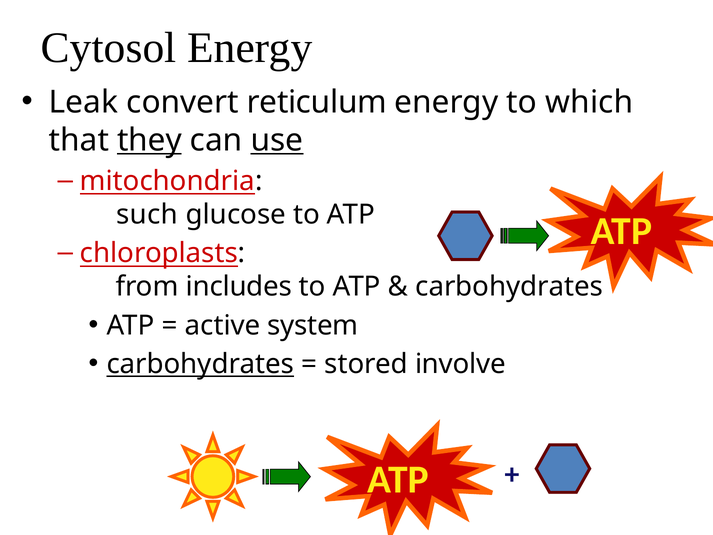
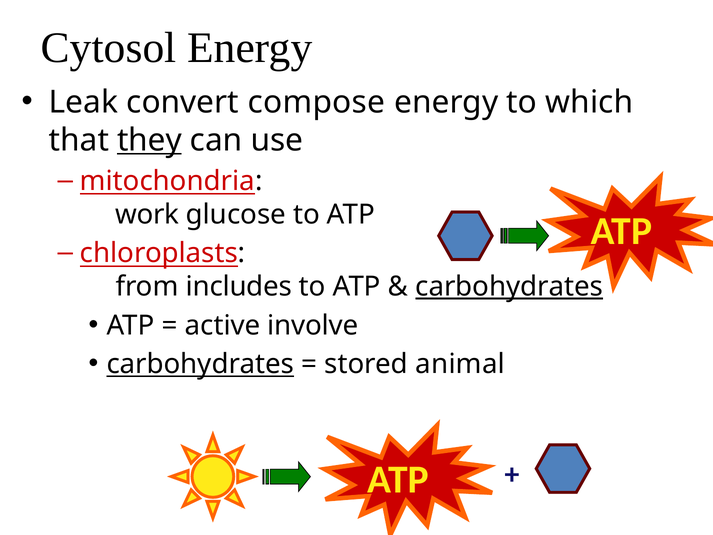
reticulum: reticulum -> compose (316, 102)
use underline: present -> none (277, 140)
such: such -> work (147, 214)
carbohydrates underline: none -> present (509, 286)
system: system -> involve (313, 325)
involve: involve -> animal (460, 364)
